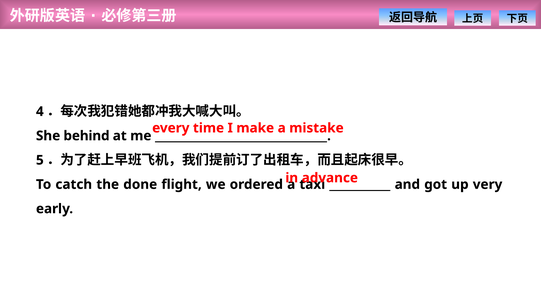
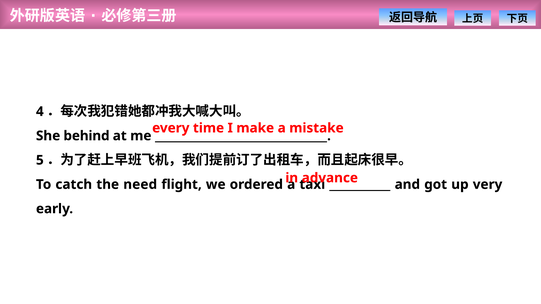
done: done -> need (140, 185)
